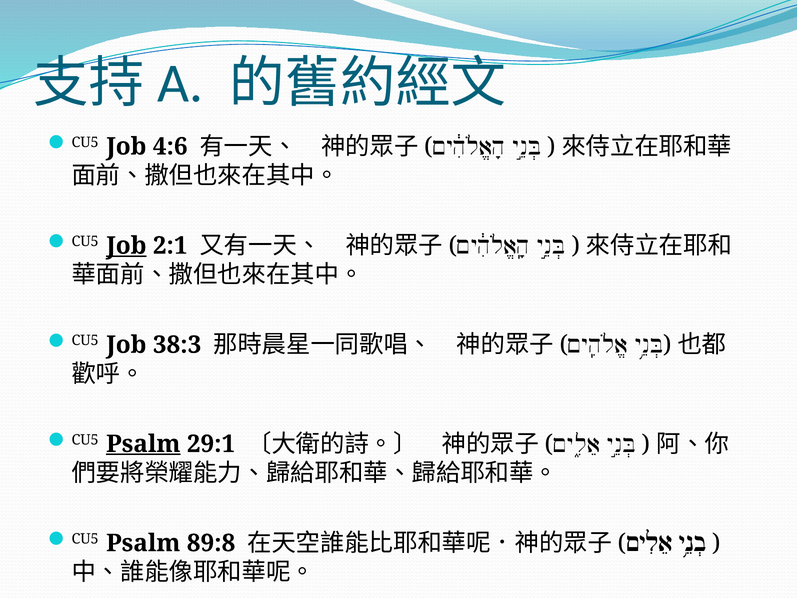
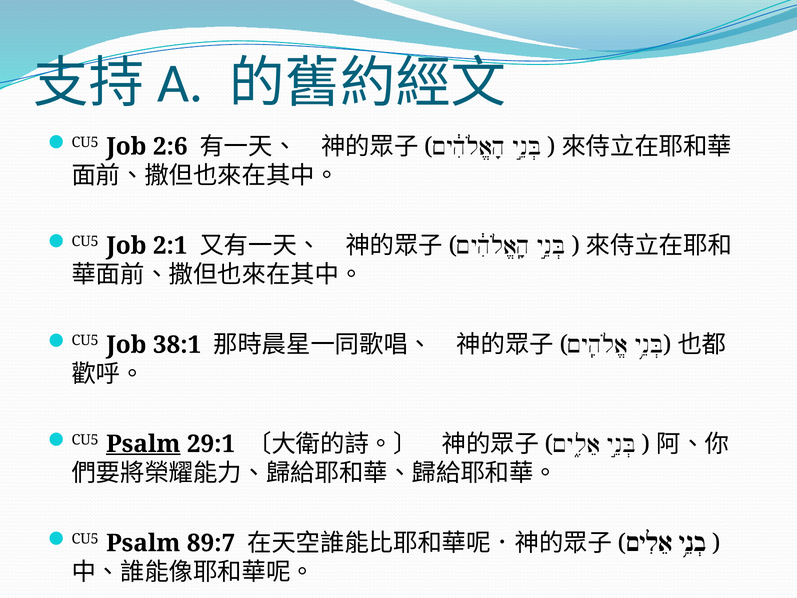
4:6: 4:6 -> 2:6 (170, 146)
Job underline: present -> none (126, 246)
38:3: 38:3 -> 38:1 (177, 345)
89:8: 89:8 -> 89:7 (211, 543)
